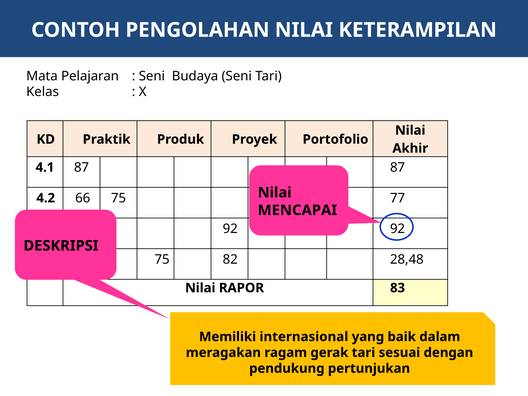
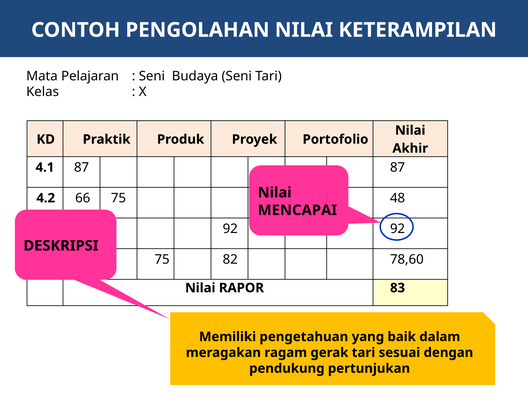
77: 77 -> 48 (398, 198)
28,48: 28,48 -> 78,60 (407, 259)
internasional: internasional -> pengetahuan (304, 337)
